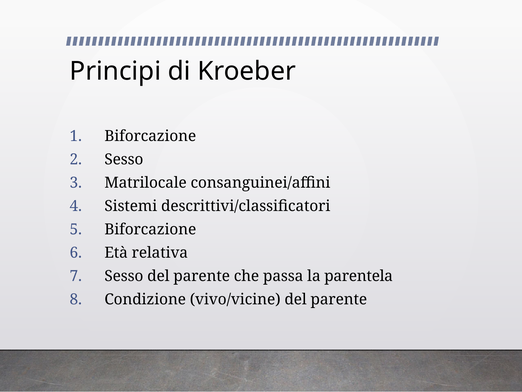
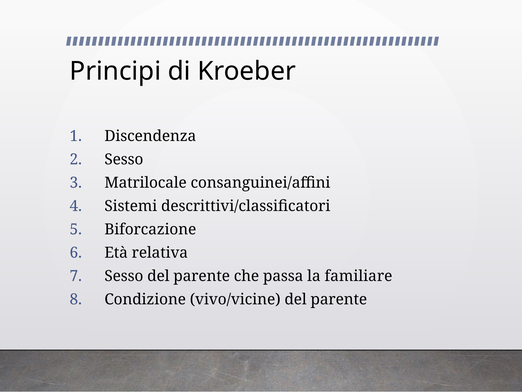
Biforcazione: Biforcazione -> Discendenza (150, 136)
parentela: parentela -> familiare (358, 276)
